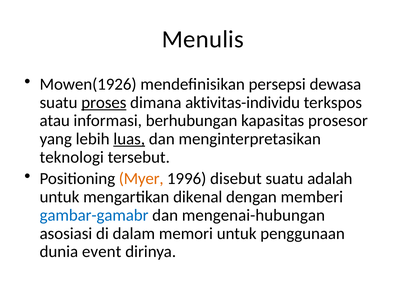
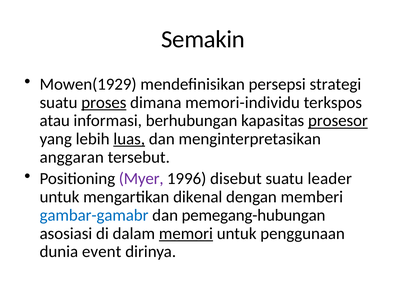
Menulis: Menulis -> Semakin (203, 39)
Mowen(1926: Mowen(1926 -> Mowen(1929 (88, 84)
dewasa: dewasa -> strategi (335, 84)
aktivitas-individu: aktivitas-individu -> memori-individu (243, 103)
prosesor underline: none -> present (338, 121)
teknologi: teknologi -> anggaran (72, 157)
Myer colour: orange -> purple (141, 179)
adalah: adalah -> leader (330, 179)
mengenai-hubungan: mengenai-hubungan -> pemegang-hubungan (254, 216)
memori underline: none -> present (186, 234)
